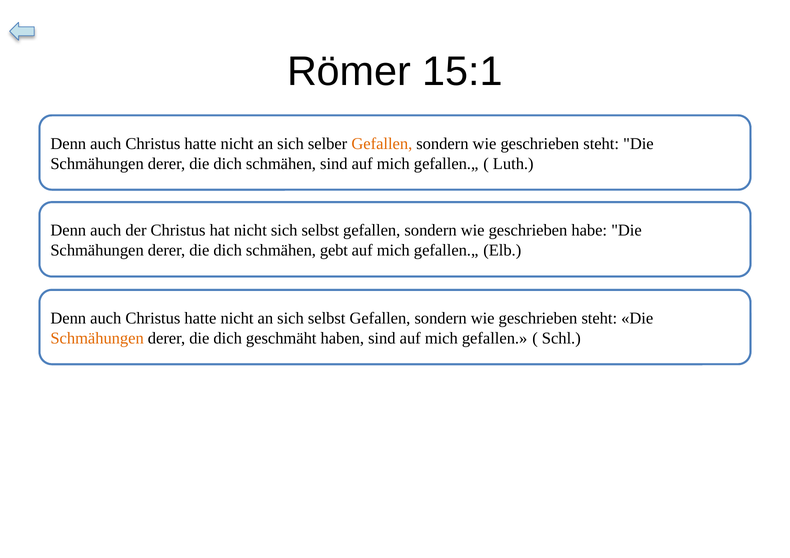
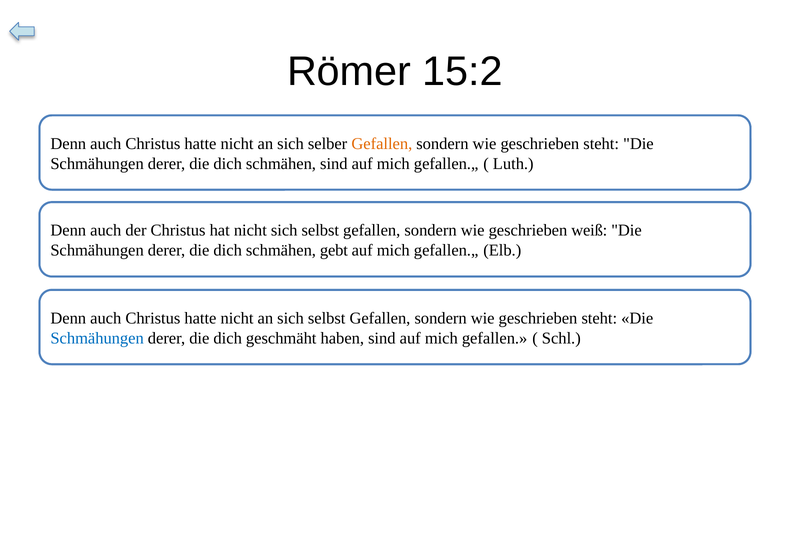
15:1: 15:1 -> 15:2 (463, 72)
habe: habe -> weiß (589, 231)
Schmähungen colour: orange -> blue (97, 338)
